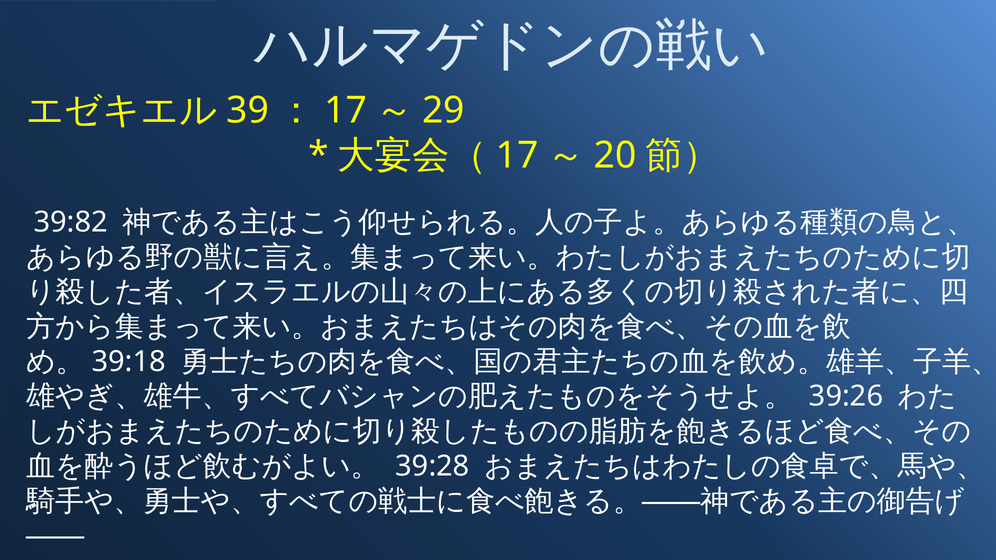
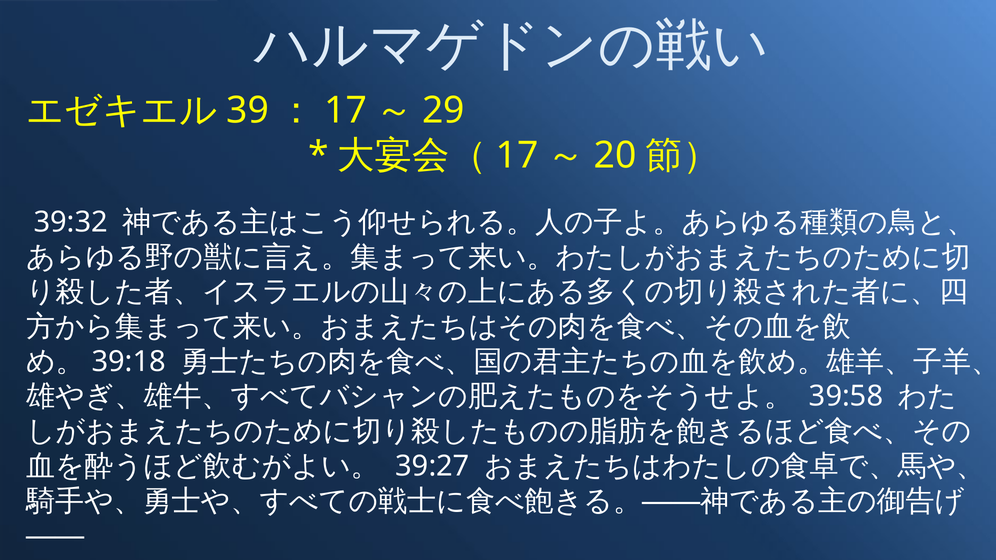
39:82: 39:82 -> 39:32 (71, 222)
39:26: 39:26 -> 39:58 (846, 397)
39:28: 39:28 -> 39:27 (432, 466)
